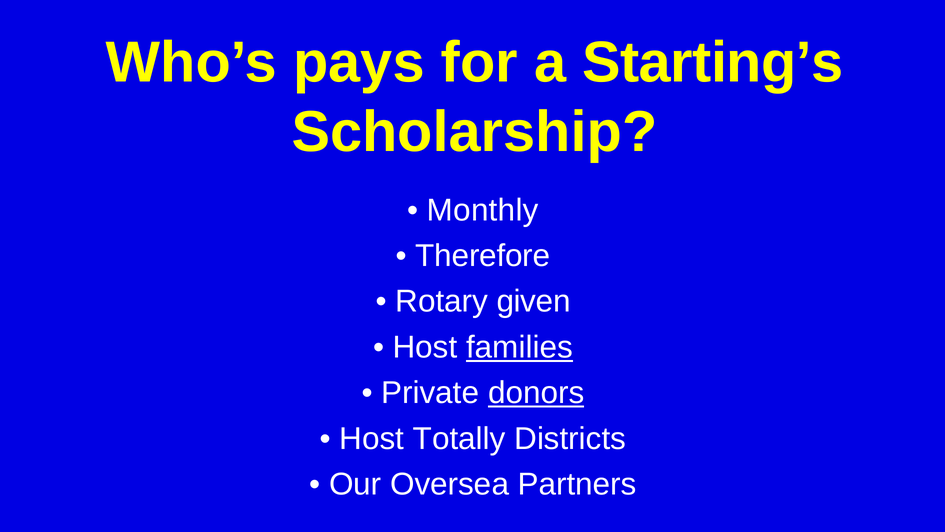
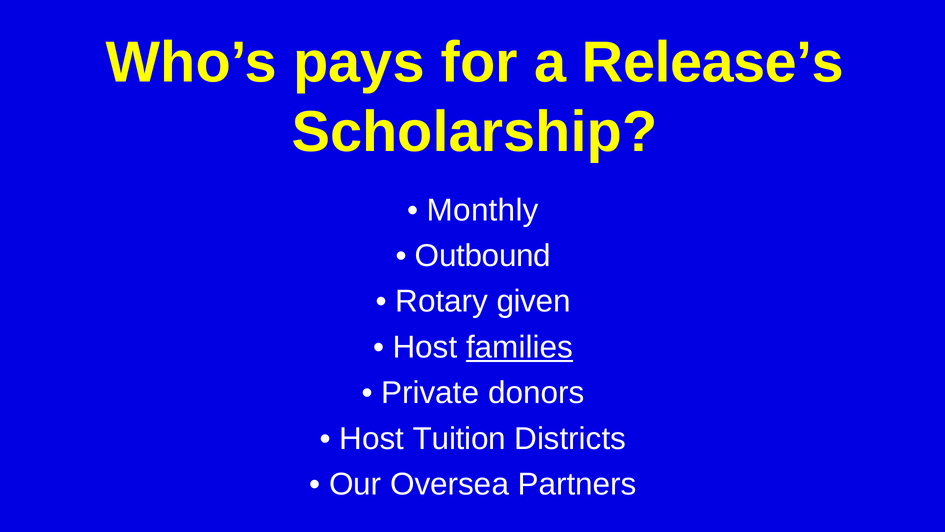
Starting’s: Starting’s -> Release’s (713, 63)
Therefore: Therefore -> Outbound (483, 256)
donors underline: present -> none (536, 393)
Totally: Totally -> Tuition (459, 438)
